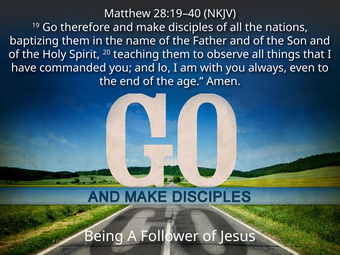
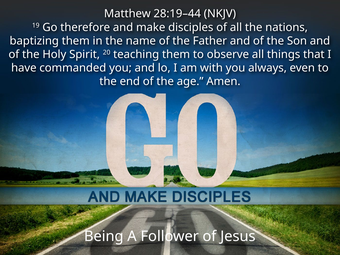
28:19–40: 28:19–40 -> 28:19–44 (177, 14)
